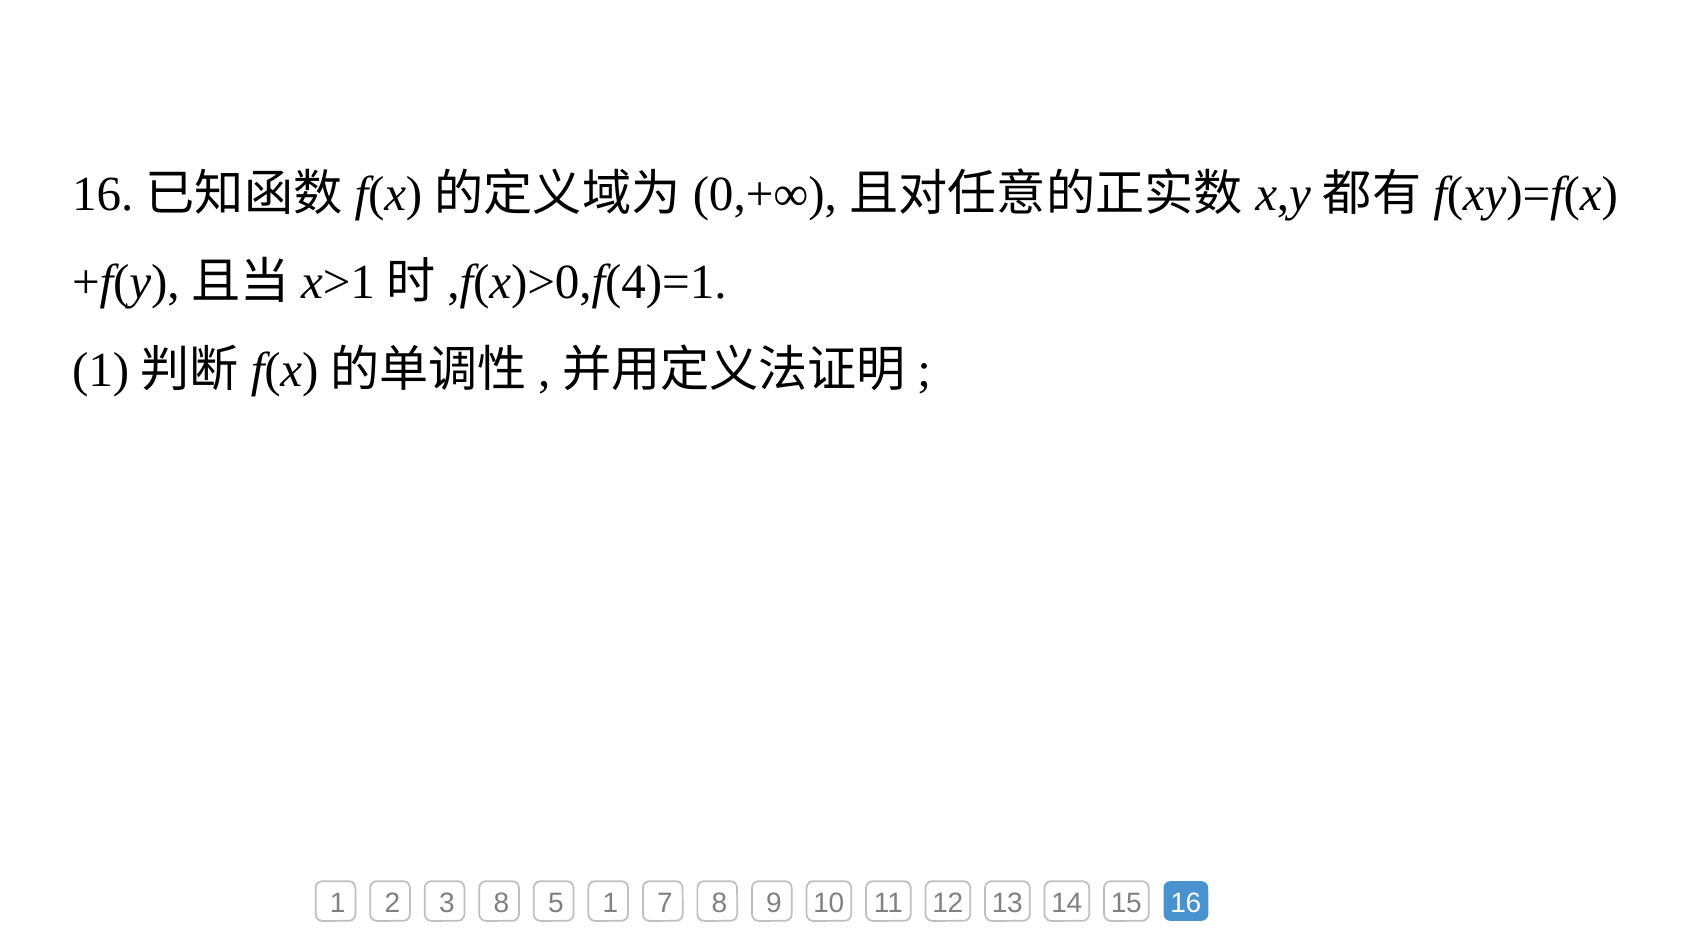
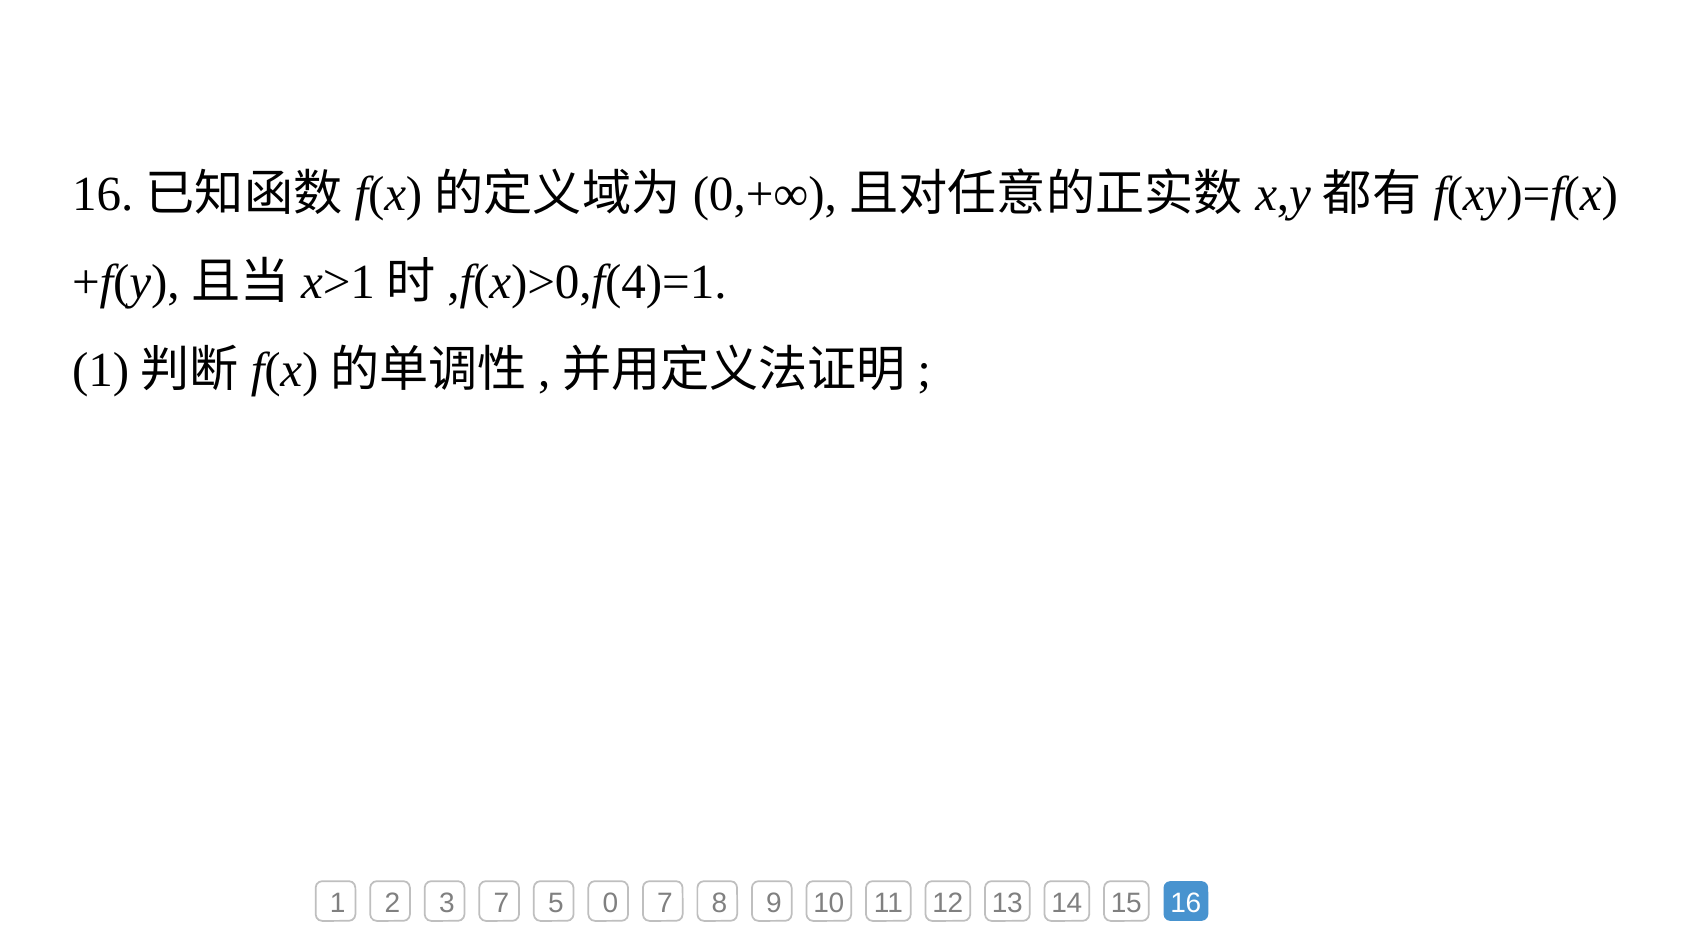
3 8: 8 -> 7 (501, 903)
5 1: 1 -> 0 (610, 903)
